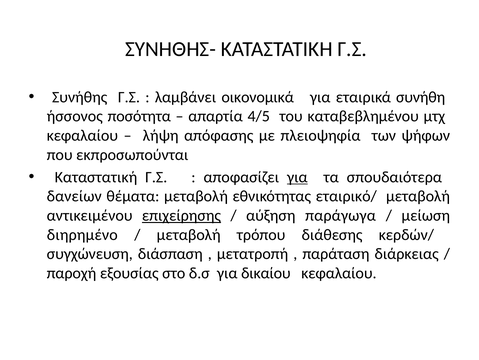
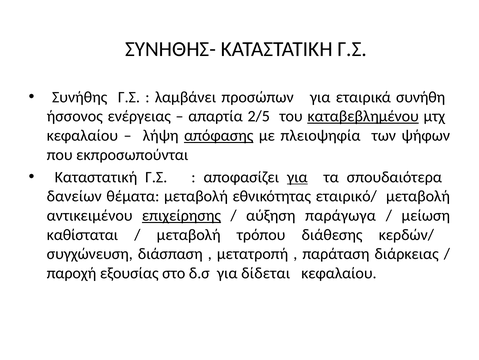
οικονομικά: οικονομικά -> προσώπων (258, 97)
ποσότητα: ποσότητα -> ενέργειας (139, 116)
4/5: 4/5 -> 2/5 (259, 116)
καταβεβλημένου underline: none -> present (363, 116)
απόφασης underline: none -> present (219, 135)
διηρημένο: διηρημένο -> καθίσταται (82, 234)
δικαίου: δικαίου -> δίδεται (266, 273)
